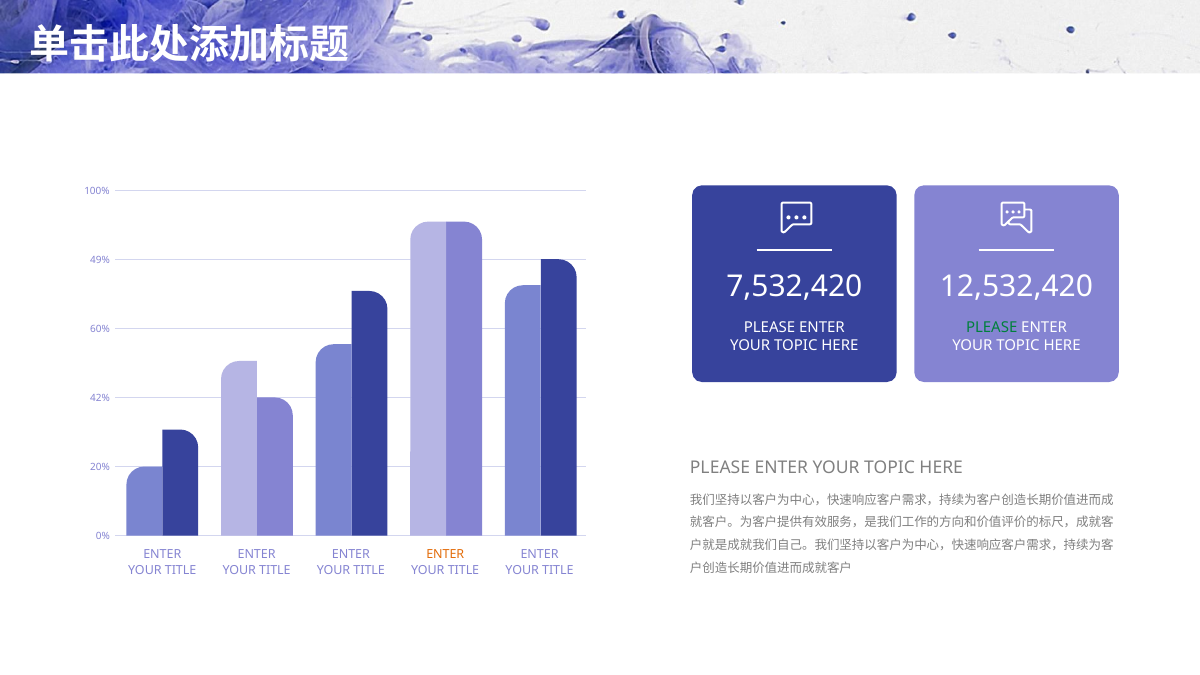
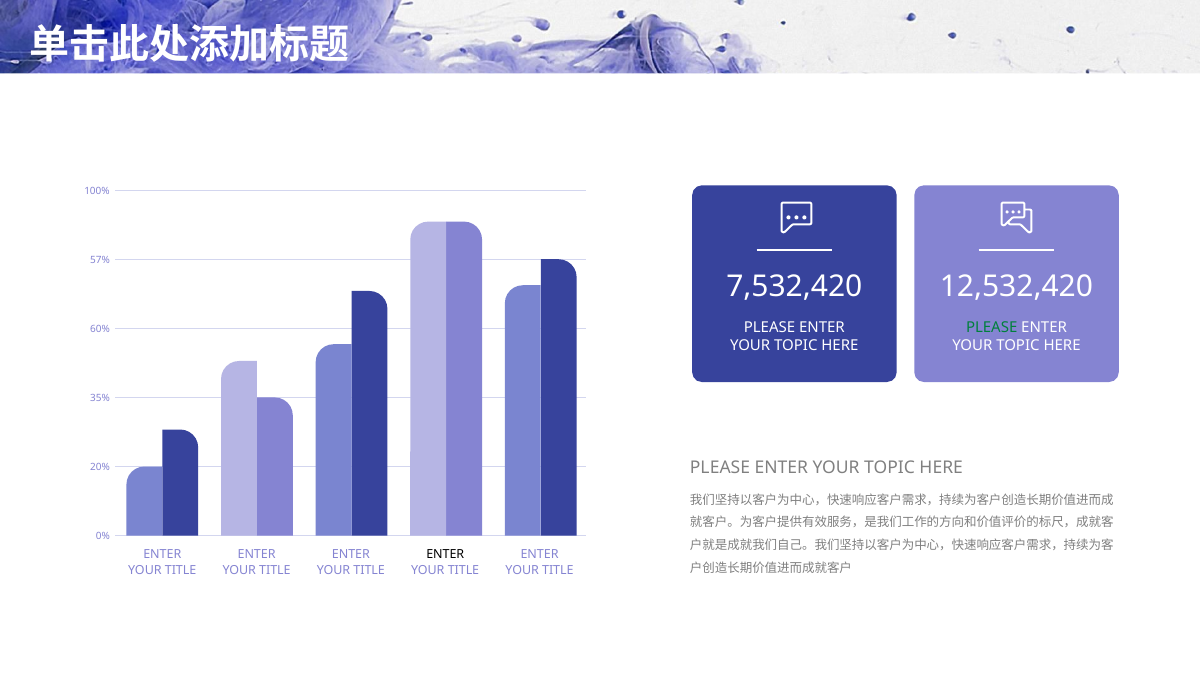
49%: 49% -> 57% (100, 260)
42%: 42% -> 35% (100, 398)
ENTER colour: orange -> black (445, 555)
